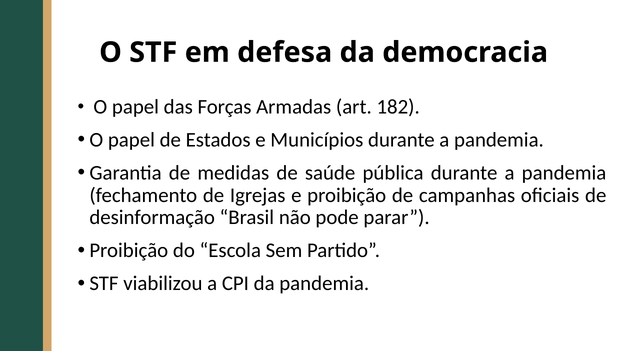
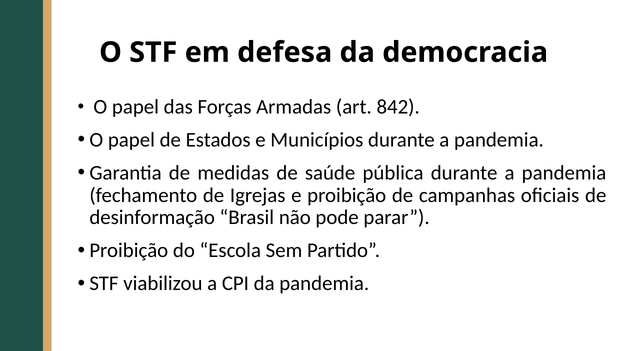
182: 182 -> 842 (398, 107)
